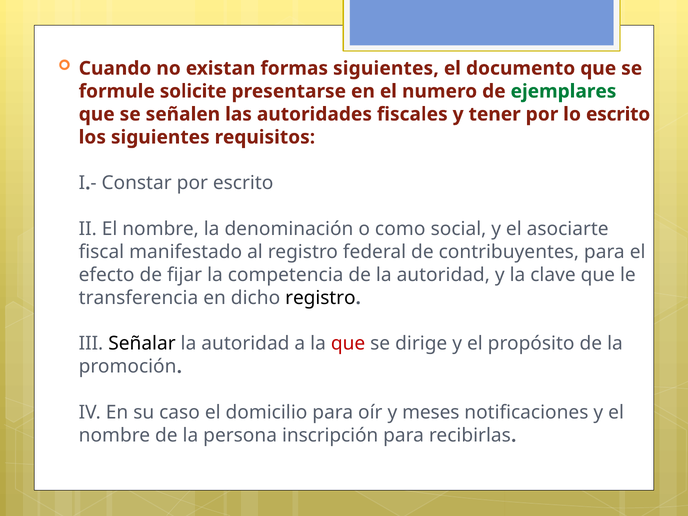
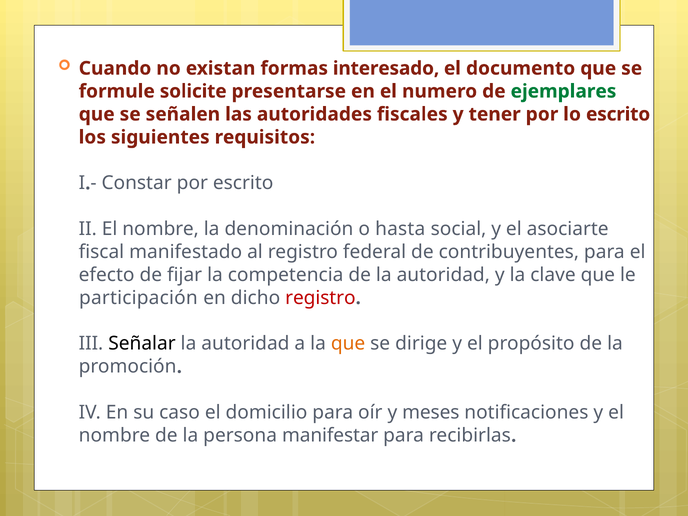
formas siguientes: siguientes -> interesado (386, 68)
como: como -> hasta (400, 229)
transferencia: transferencia -> participación (138, 298)
registro colour: black -> red (320, 298)
que colour: red -> orange (348, 344)
inscripción: inscripción -> manifestar (330, 435)
